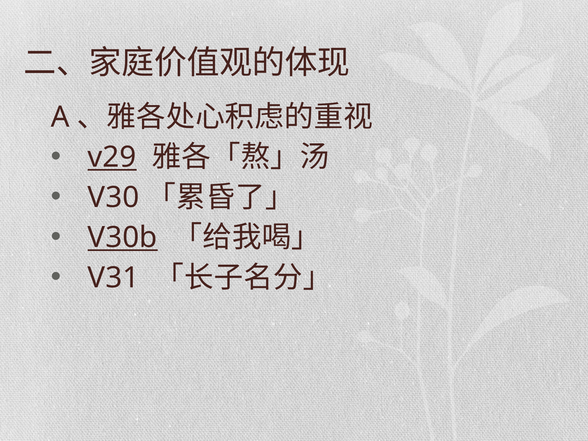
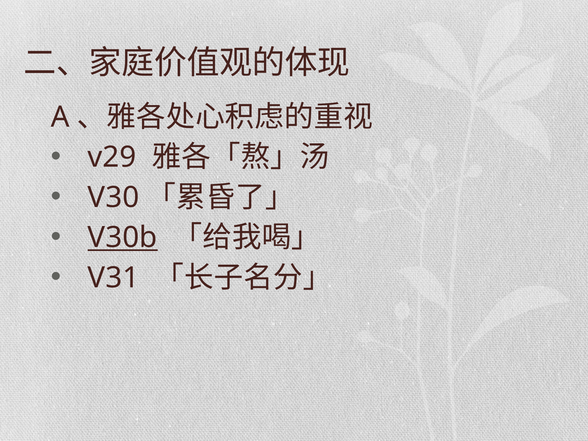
v29 underline: present -> none (112, 157)
